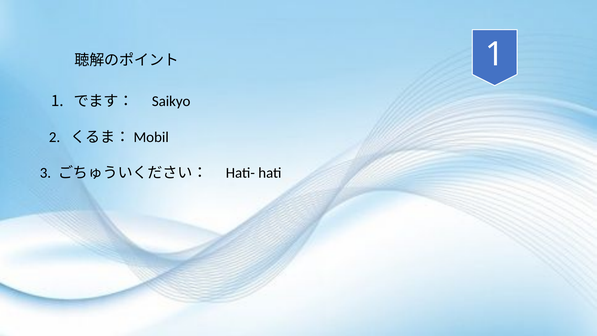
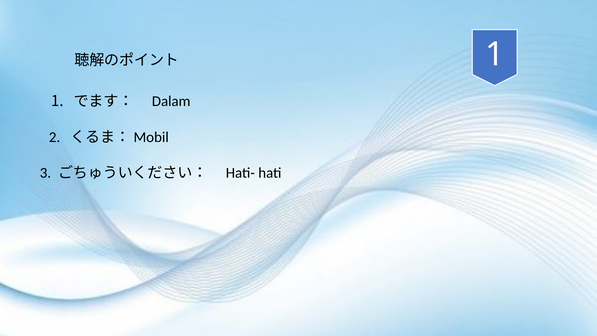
Saikyo: Saikyo -> Dalam (171, 101)
